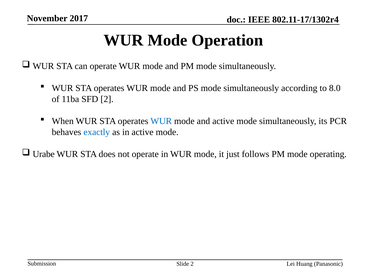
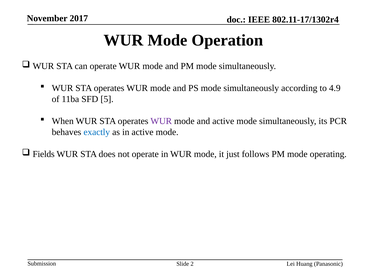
8.0: 8.0 -> 4.9 (335, 88)
SFD 2: 2 -> 5 (107, 99)
WUR colour: blue -> purple (161, 121)
Urabe: Urabe -> Fields (44, 154)
